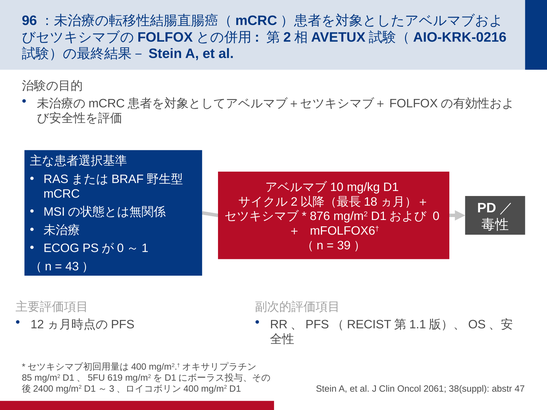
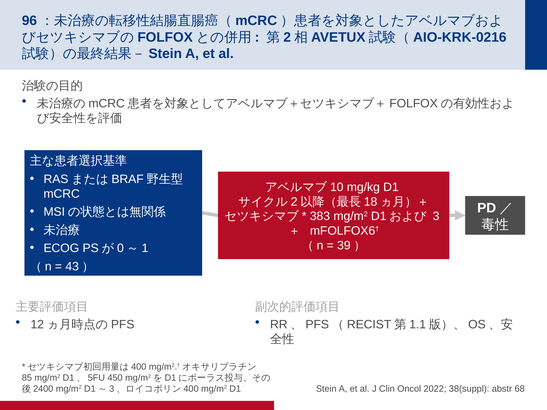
876: 876 -> 383 (320, 216)
0: 0 -> 3 (436, 216)
619: 619 -> 450 (115, 378)
2061: 2061 -> 2022 (435, 389)
47: 47 -> 68 (520, 389)
